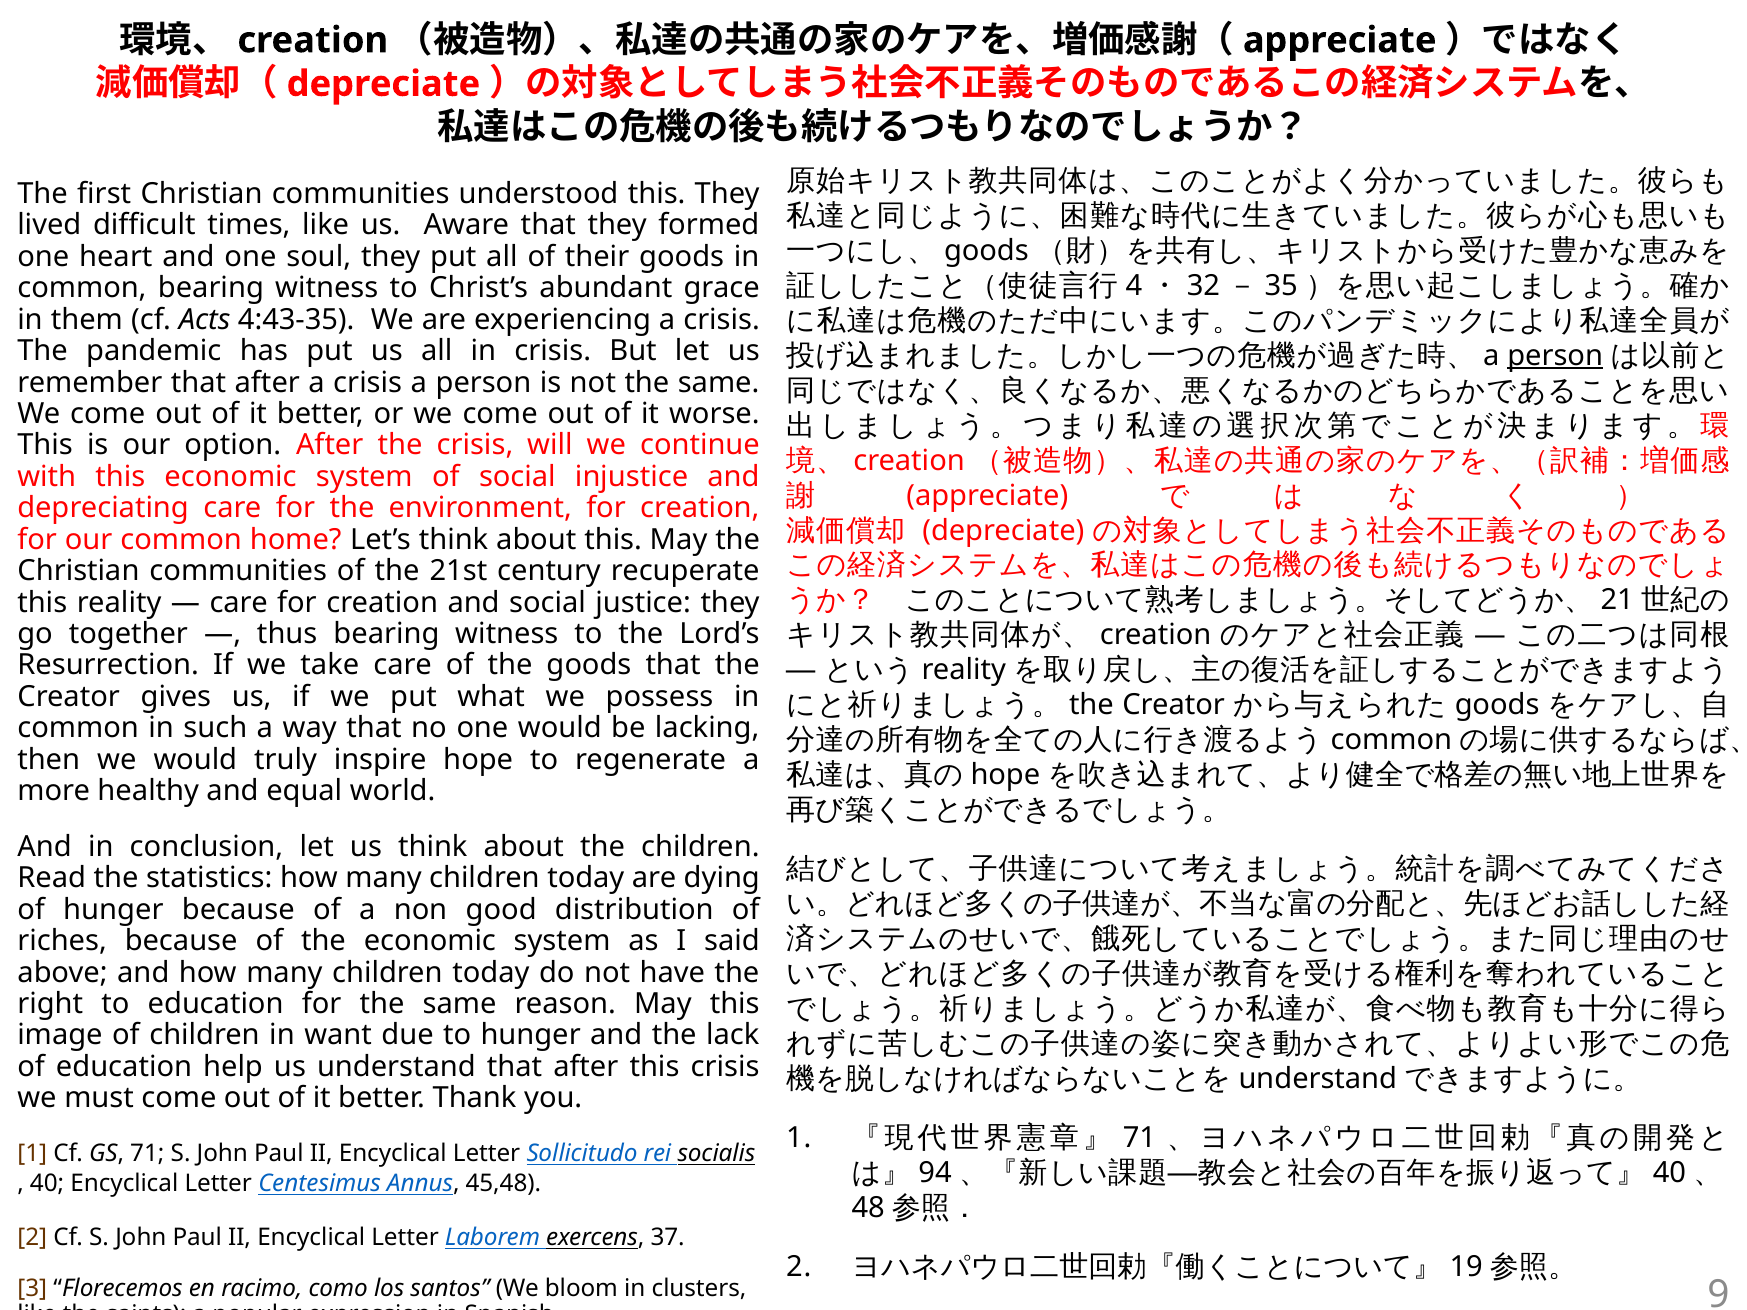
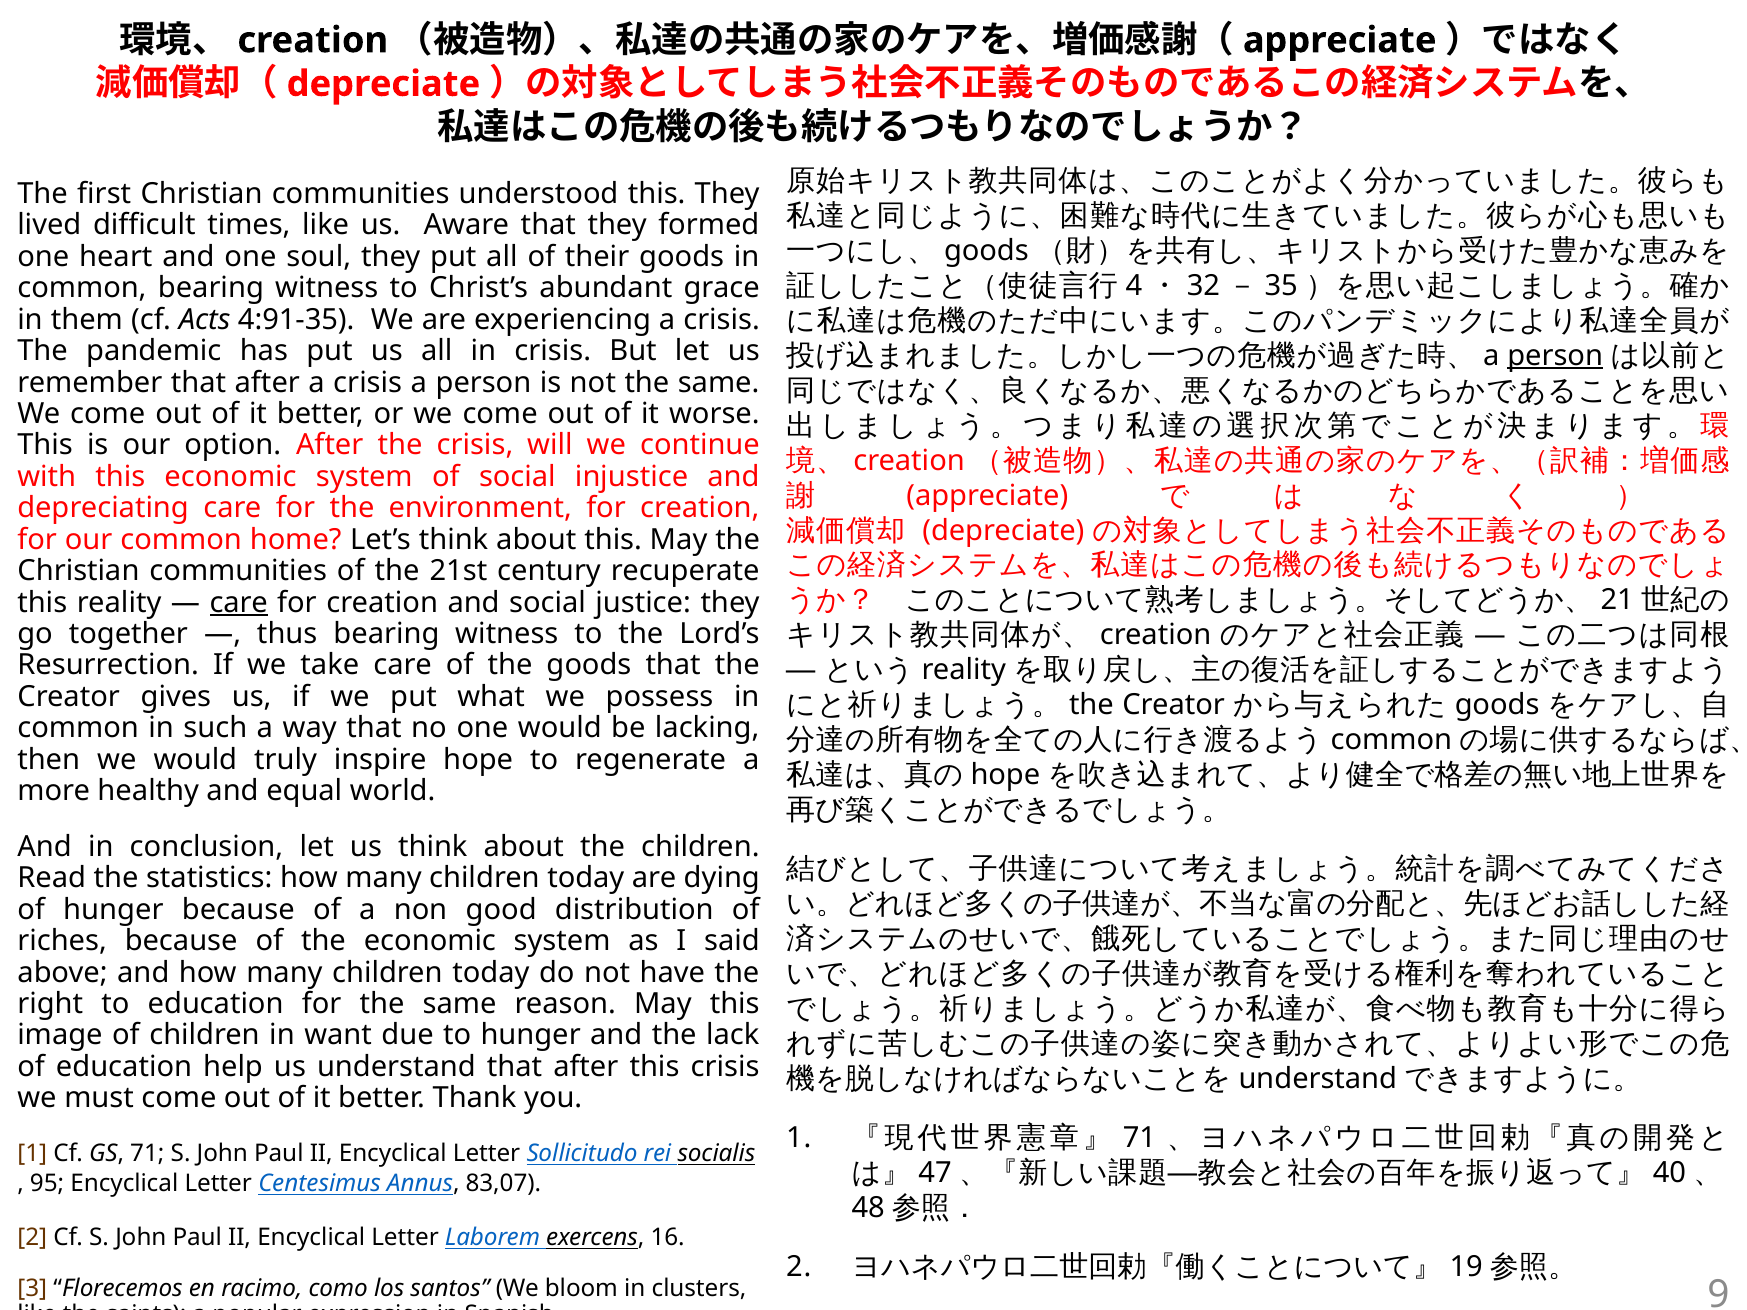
4:43-35: 4:43-35 -> 4:91-35 (296, 320)
care underline: none -> present (239, 603)
94: 94 -> 47 (935, 1173)
40: 40 -> 95 (47, 1184)
45,48: 45,48 -> 83,07 (503, 1184)
37: 37 -> 16 (668, 1238)
